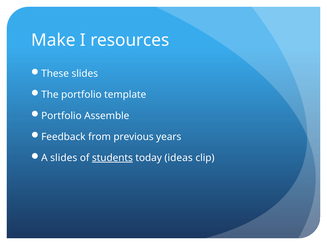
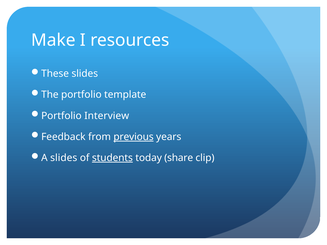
Assemble: Assemble -> Interview (107, 116)
previous underline: none -> present (134, 137)
ideas: ideas -> share (179, 158)
